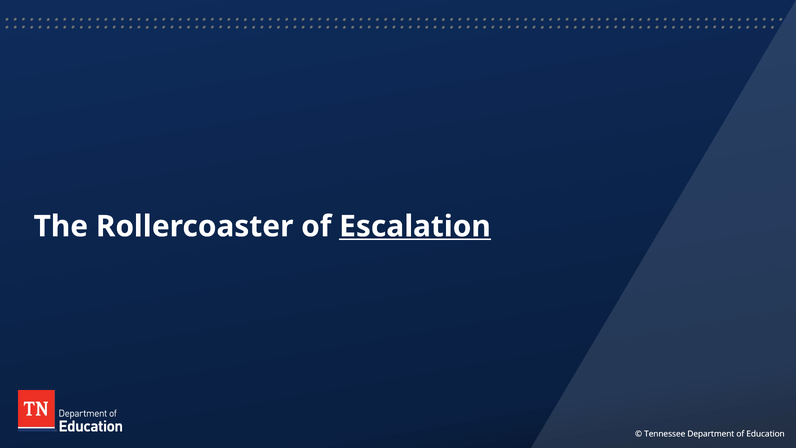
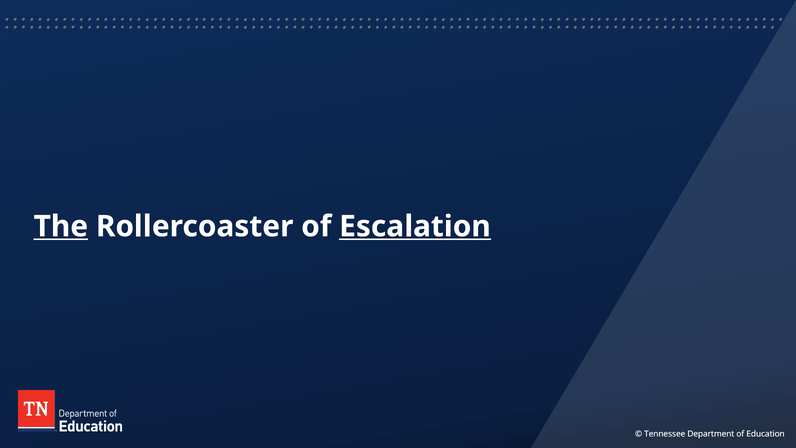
The underline: none -> present (61, 226)
